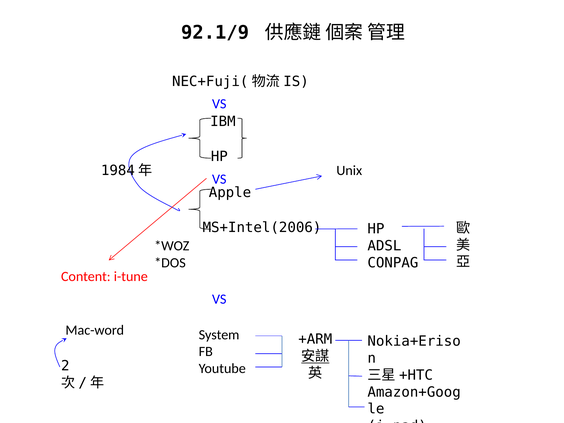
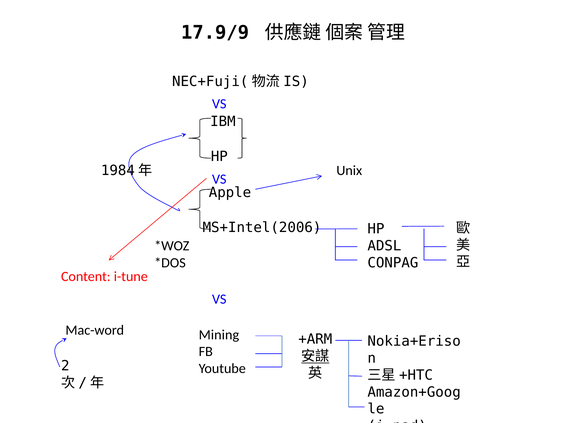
92.1/9: 92.1/9 -> 17.9/9 (215, 33)
System: System -> Mining (219, 335)
